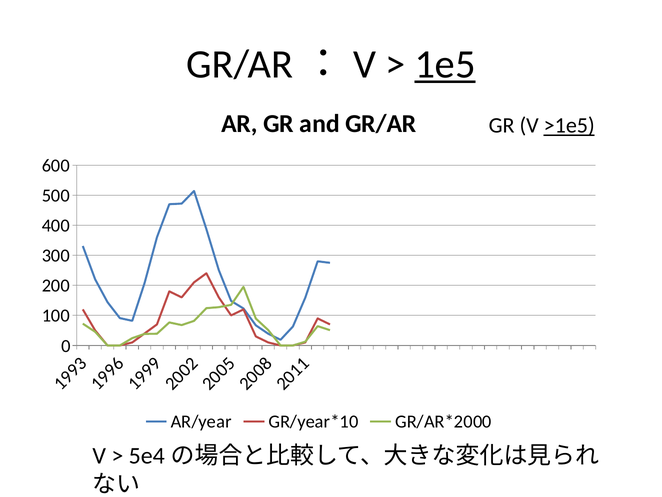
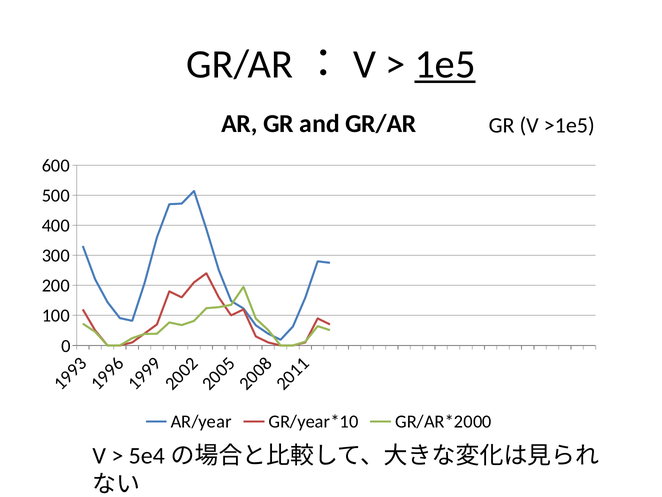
>1e5 underline: present -> none (569, 126)
